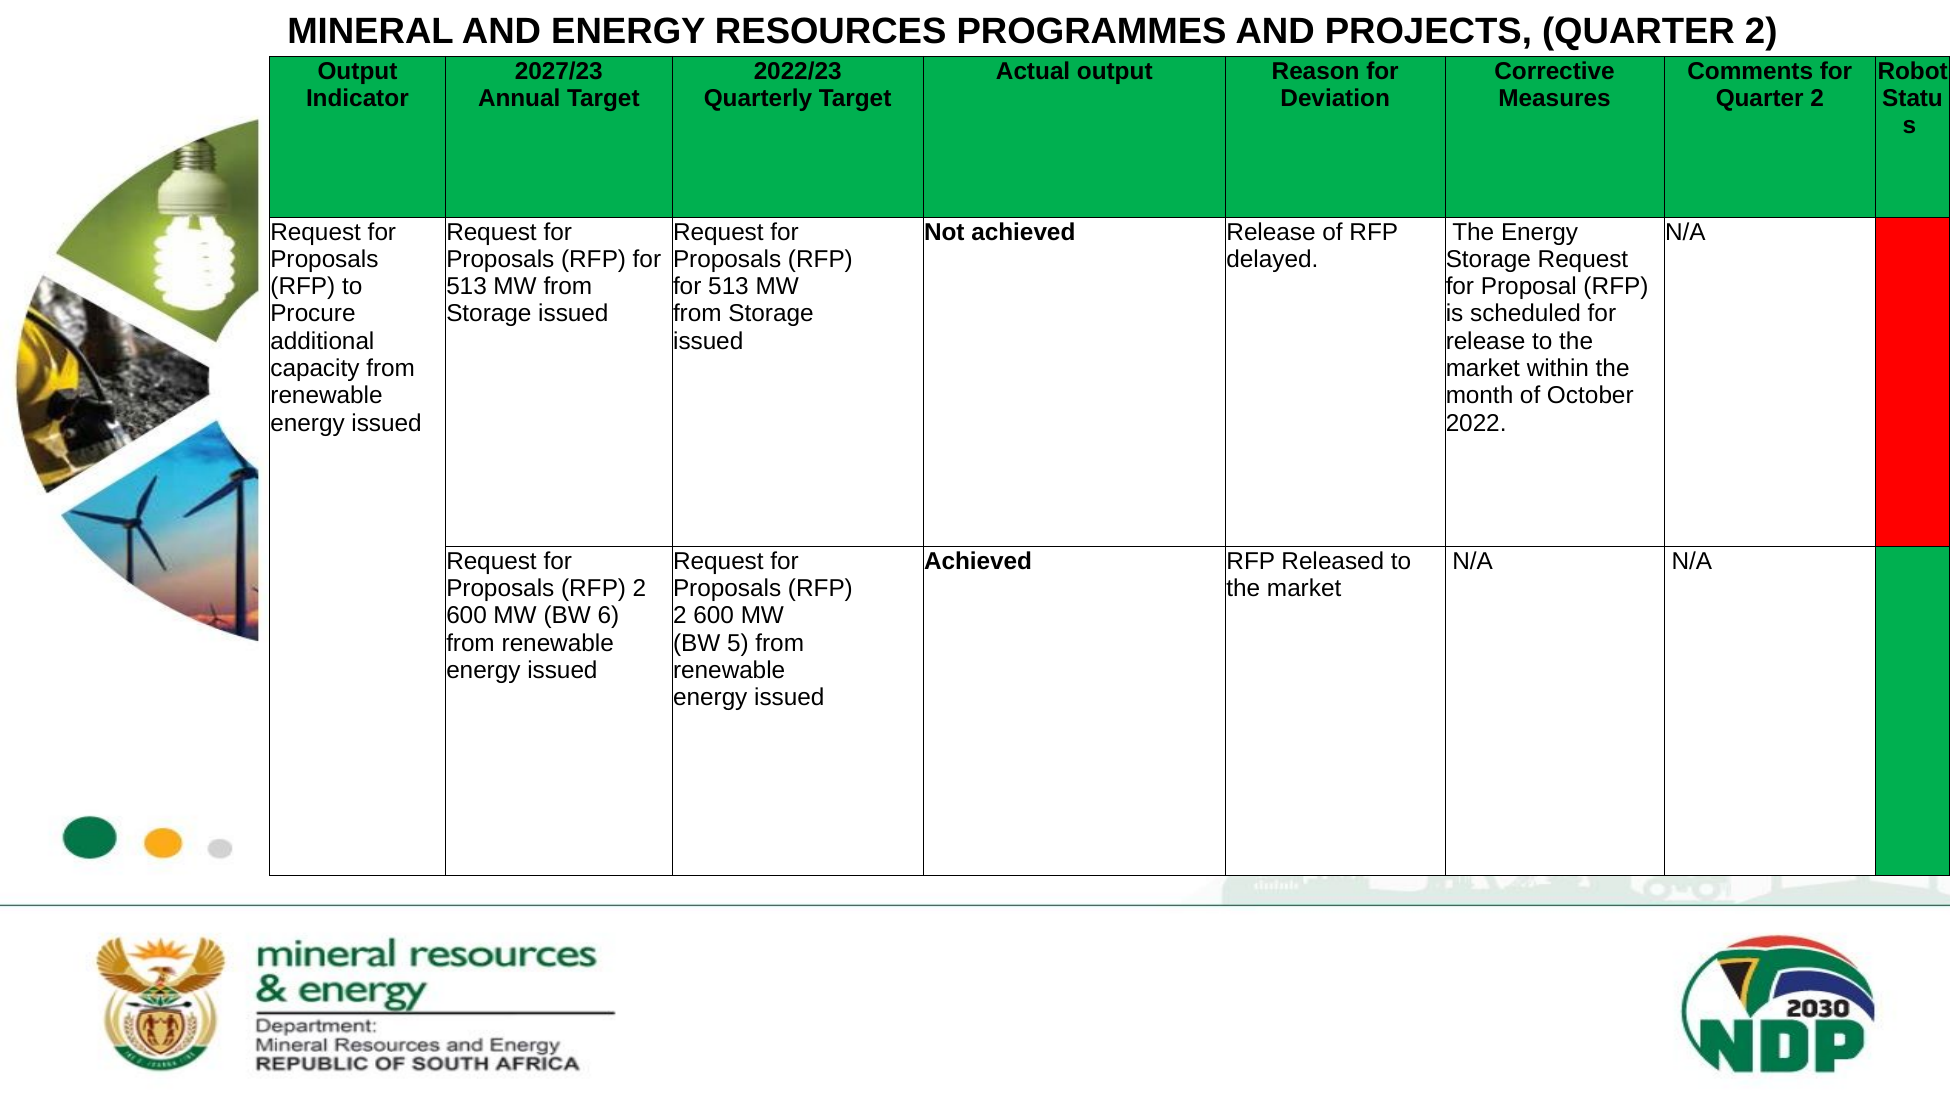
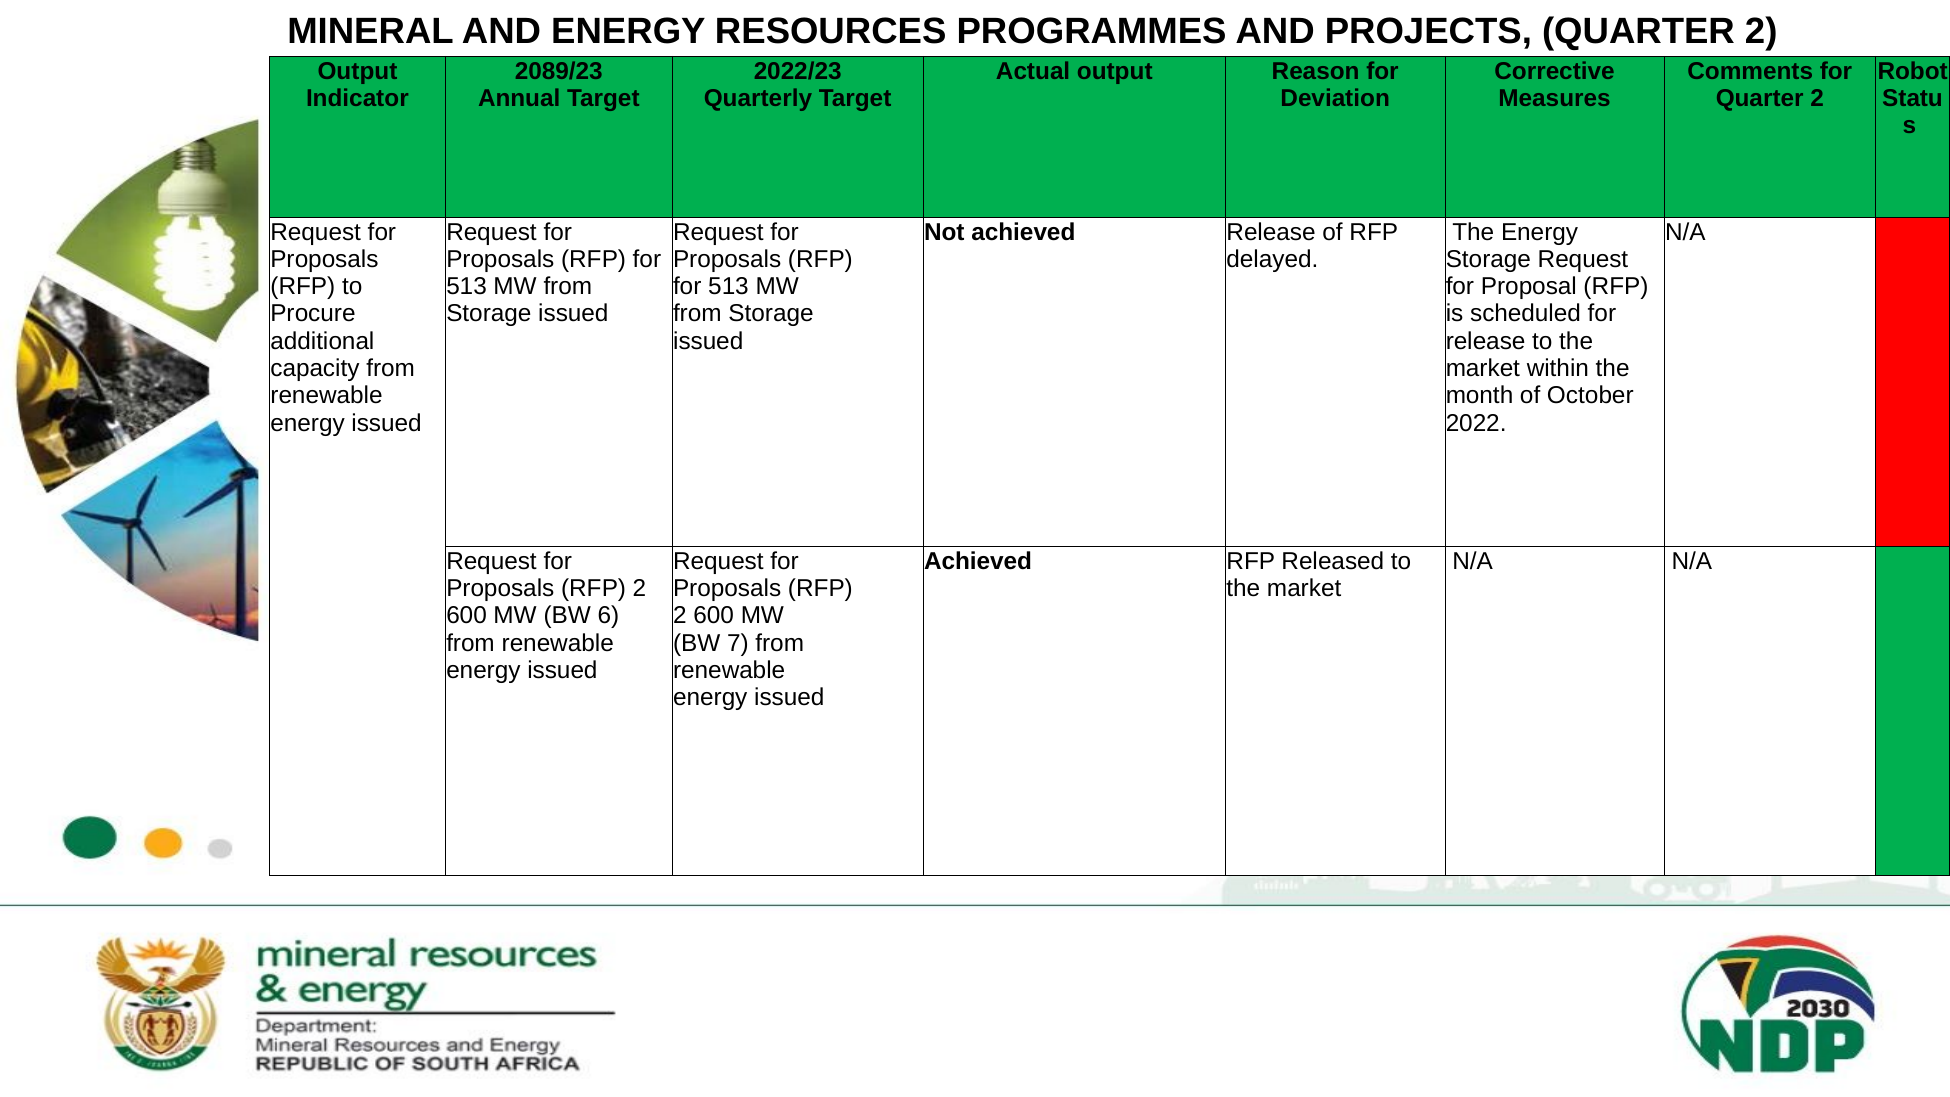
2027/23: 2027/23 -> 2089/23 (559, 71)
5: 5 -> 7 (738, 643)
